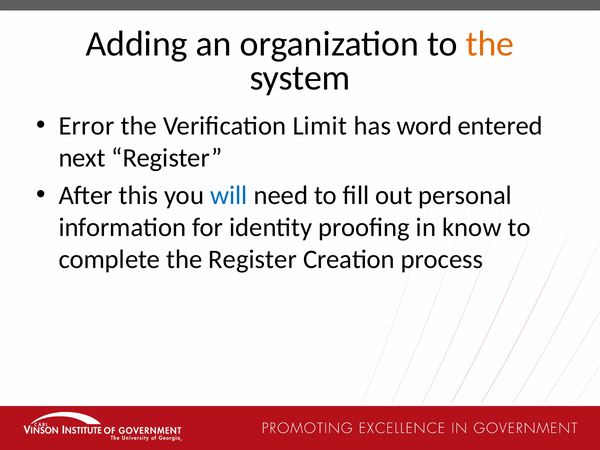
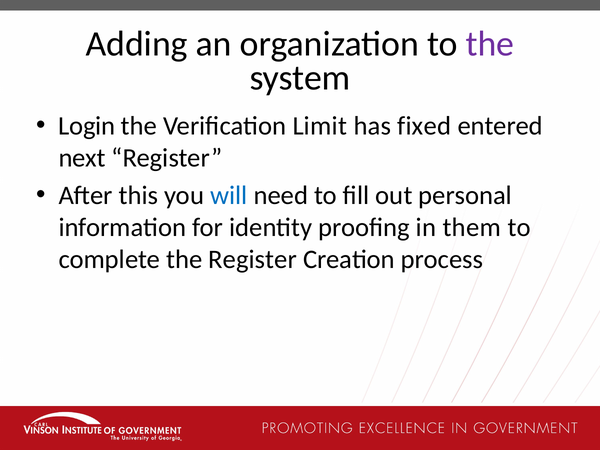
the colour: orange -> purple (490, 44)
Error: Error -> Login (87, 126)
word: word -> fixed (424, 126)
know: know -> them (472, 227)
